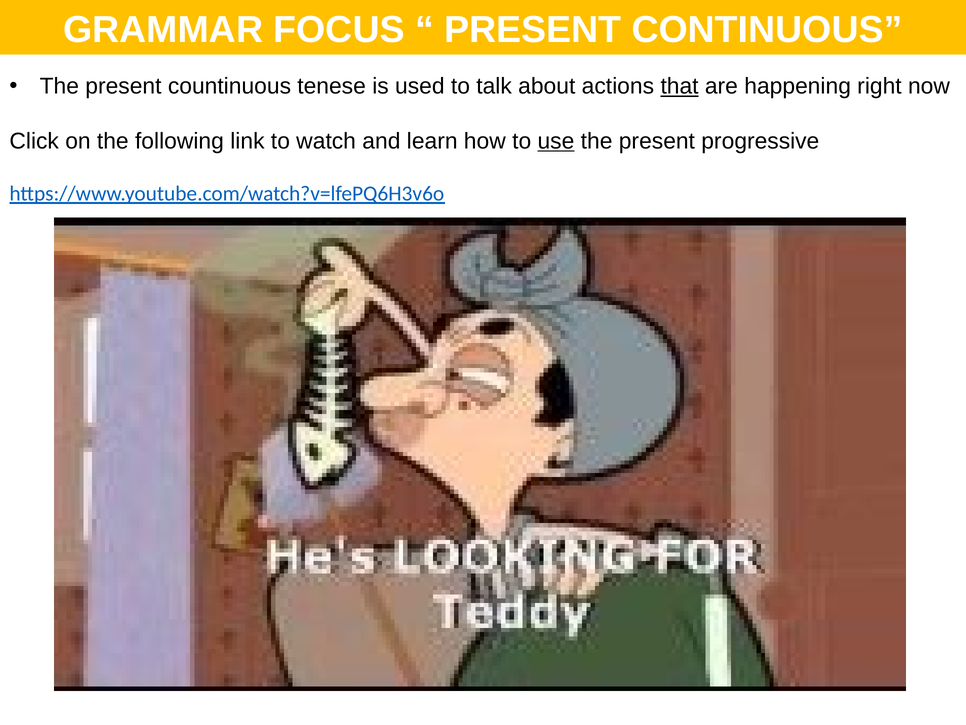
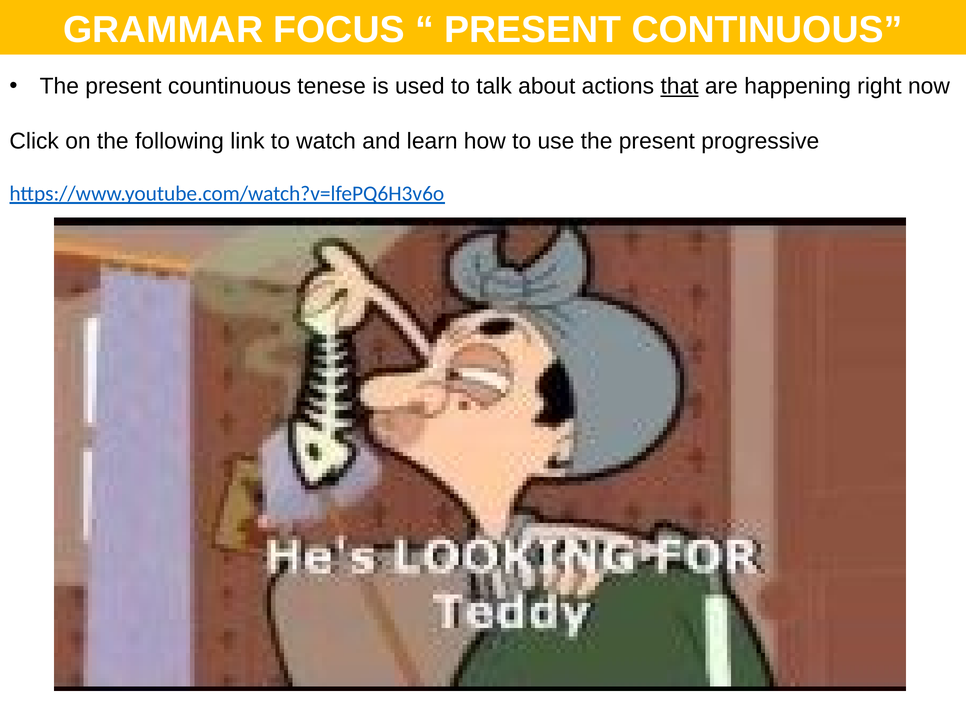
use underline: present -> none (556, 141)
